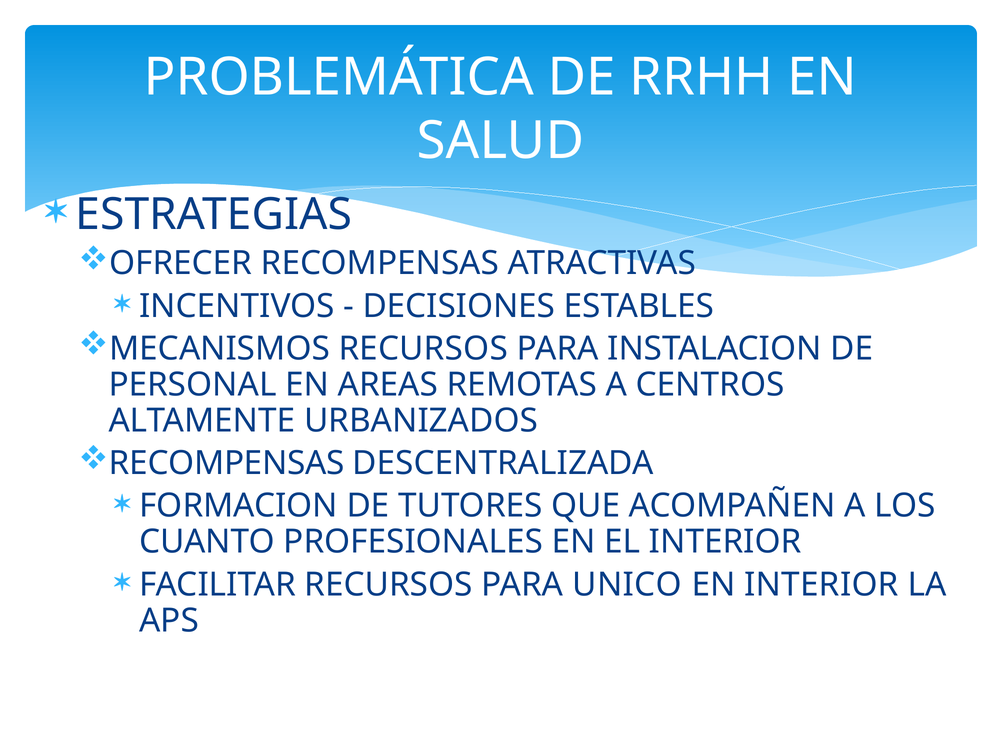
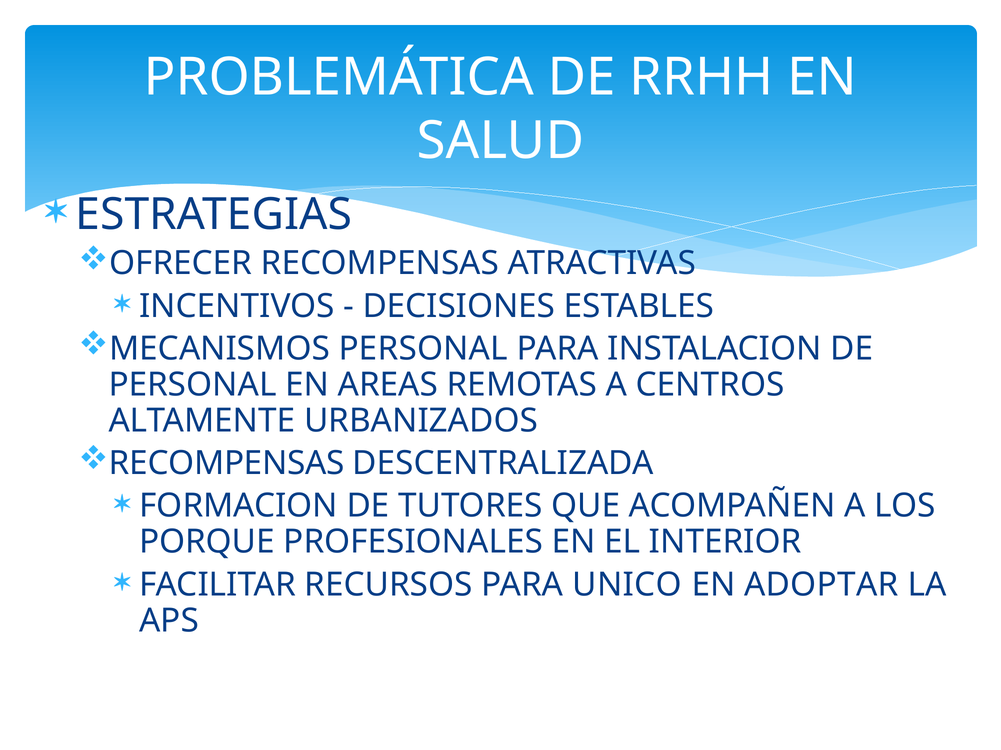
MECANISMOS RECURSOS: RECURSOS -> PERSONAL (423, 349)
CUANTO: CUANTO -> PORQUE (207, 542)
EN INTERIOR: INTERIOR -> ADOPTAR (821, 585)
